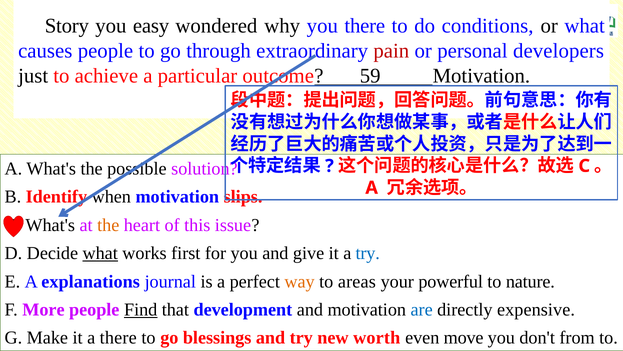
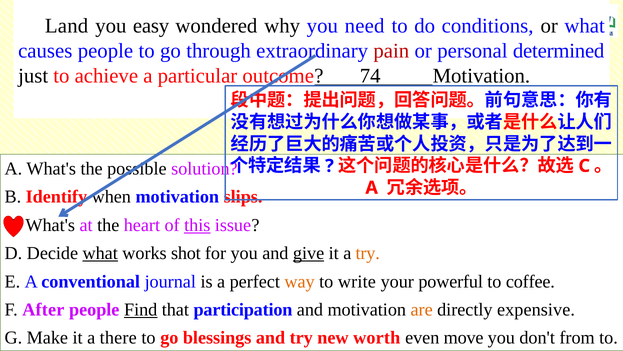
Story: Story -> Land (67, 26)
you there: there -> need (365, 26)
developers: developers -> determined (559, 51)
59: 59 -> 74 (370, 76)
the colour: orange -> black (108, 225)
this underline: none -> present (197, 225)
first: first -> shot (186, 253)
give underline: none -> present (309, 253)
try colour: blue -> orange (368, 253)
explanations: explanations -> conventional (91, 281)
areas: areas -> write (357, 281)
nature: nature -> coffee (530, 281)
More: More -> After (43, 309)
development: development -> participation (243, 309)
are colour: blue -> orange (422, 309)
